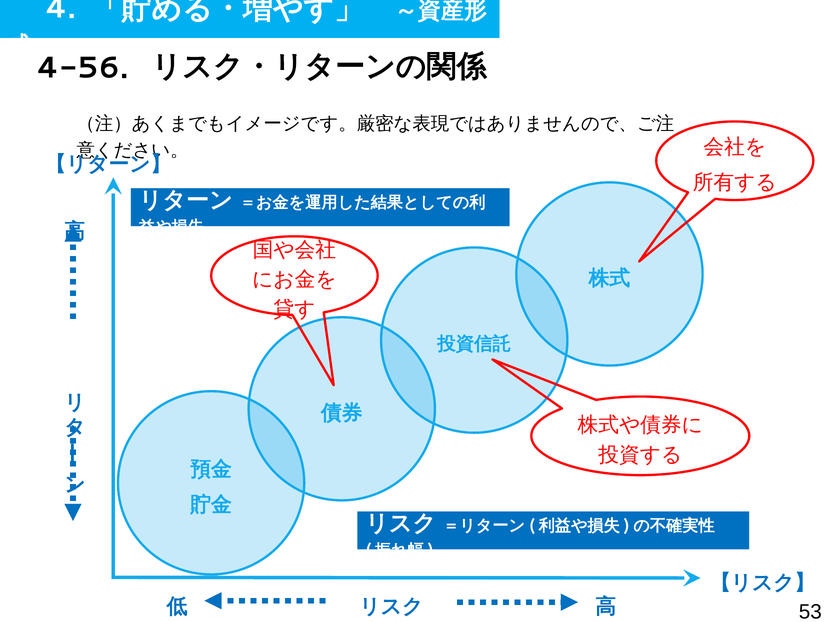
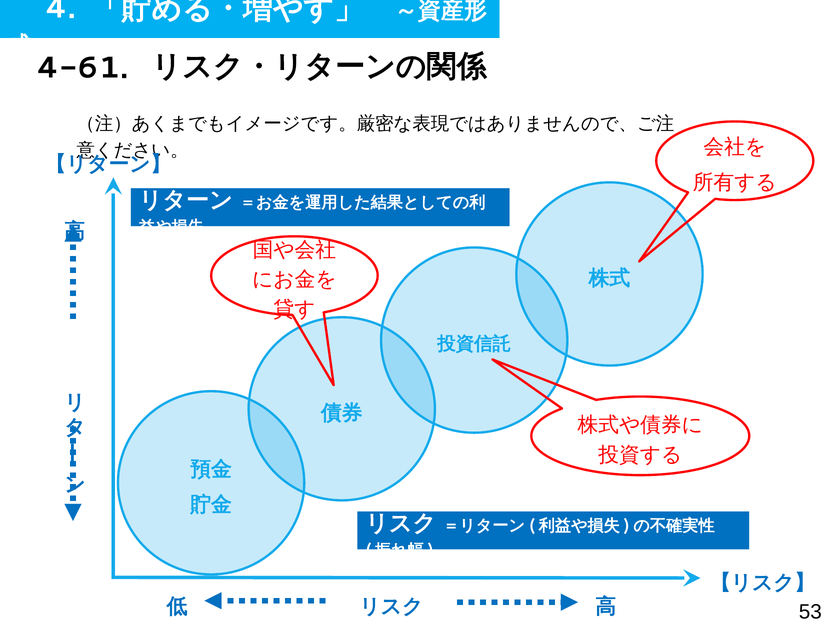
4-56: 4-56 -> 4-61 (83, 68)
